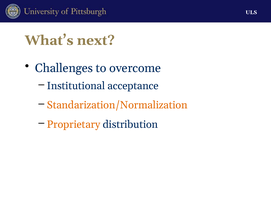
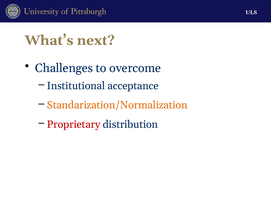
Proprietary colour: orange -> red (74, 125)
